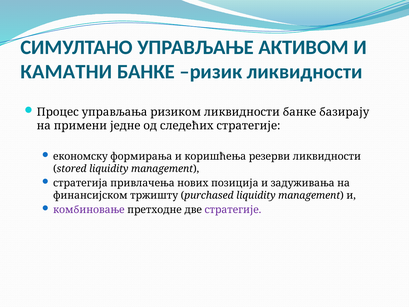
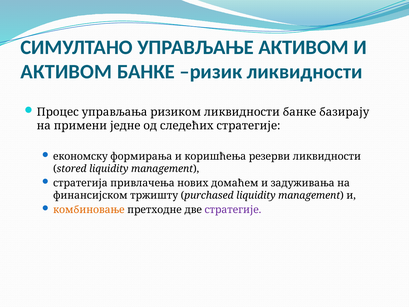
КАМАТНИ: КАМАТНИ -> АКТИВОМ (66, 72)
позиција: позиција -> домаћем (235, 183)
комбиновање colour: purple -> orange (89, 210)
